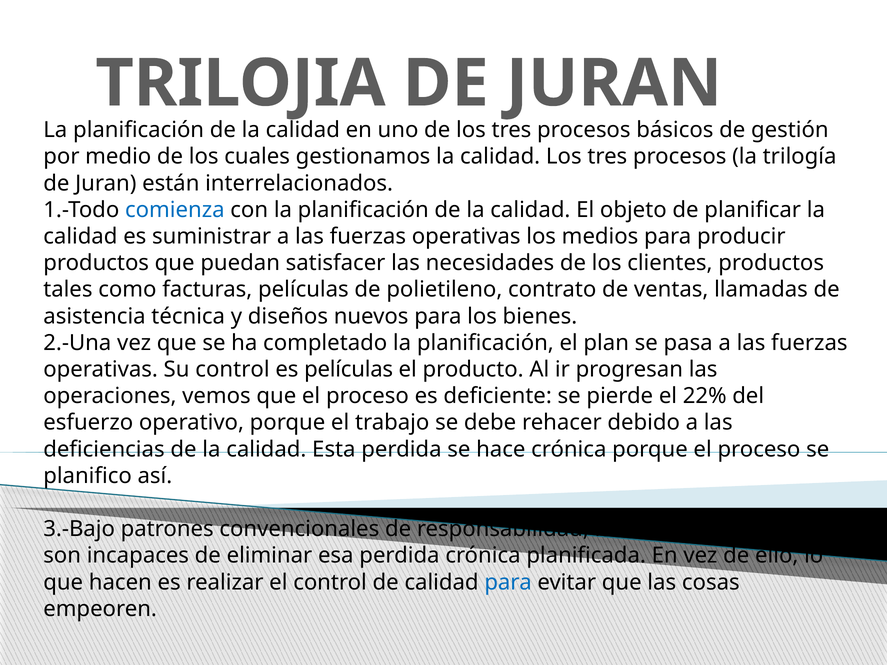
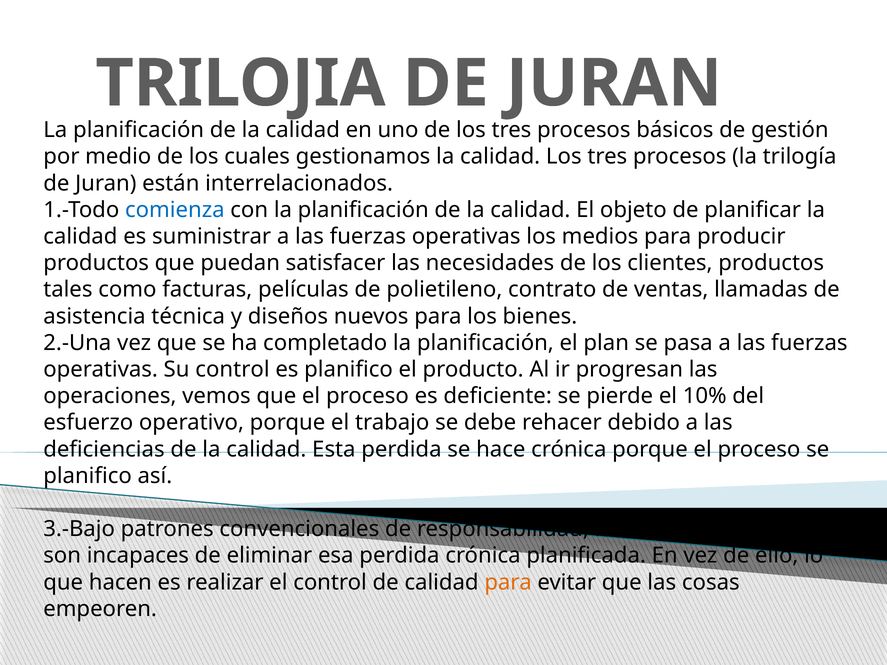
es películas: películas -> planifico (349, 370)
22%: 22% -> 10% (705, 396)
para colour: blue -> orange (508, 582)
